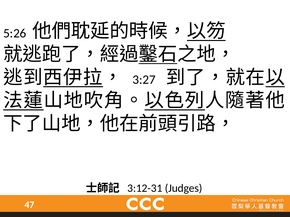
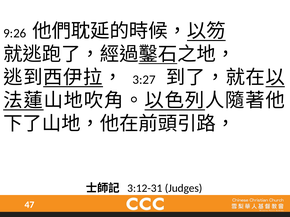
5:26: 5:26 -> 9:26 (15, 33)
